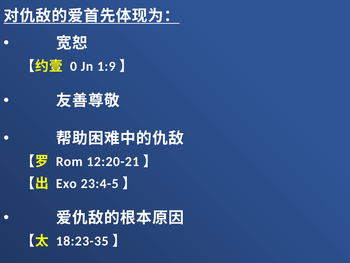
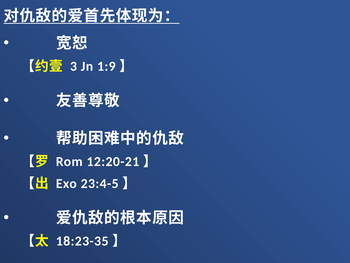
0: 0 -> 3 (73, 66)
